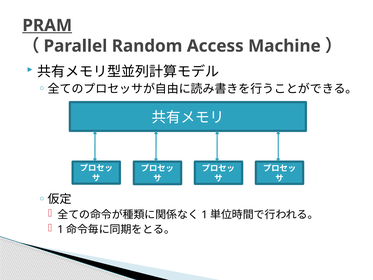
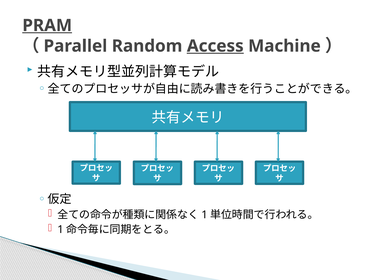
Access underline: none -> present (215, 46)
